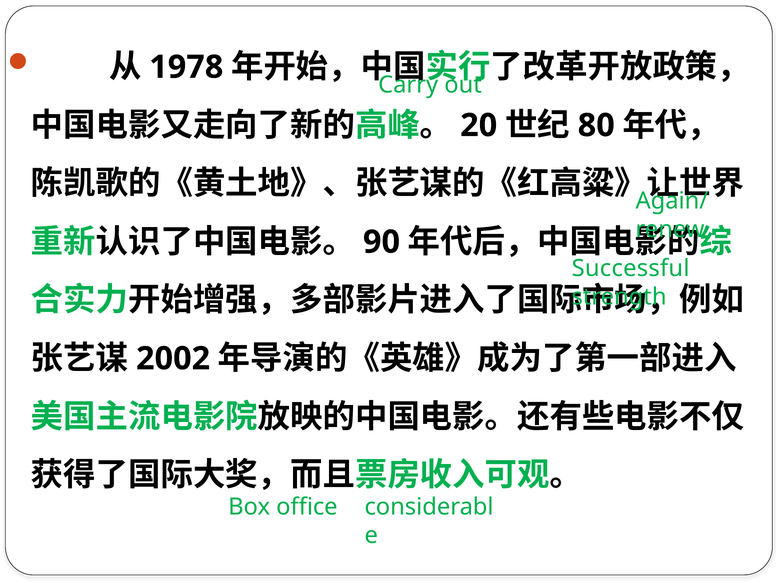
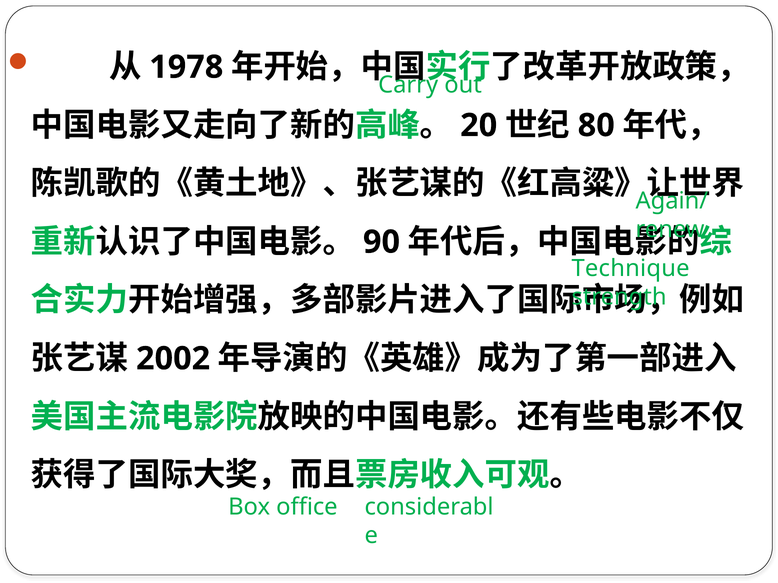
Successful: Successful -> Technique (631, 269)
